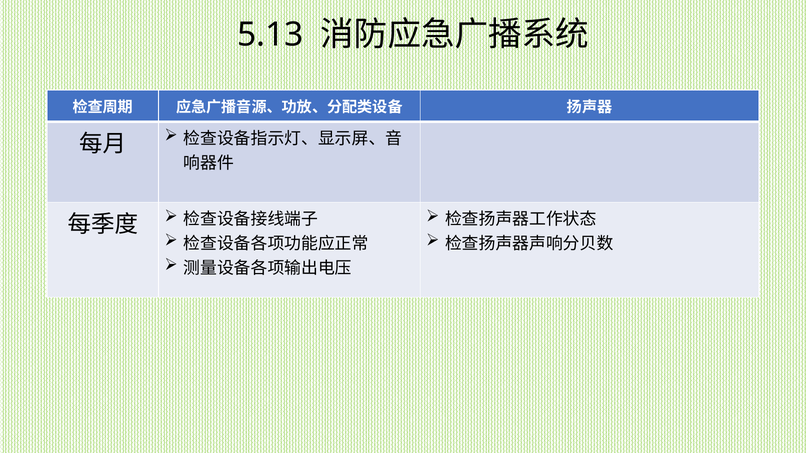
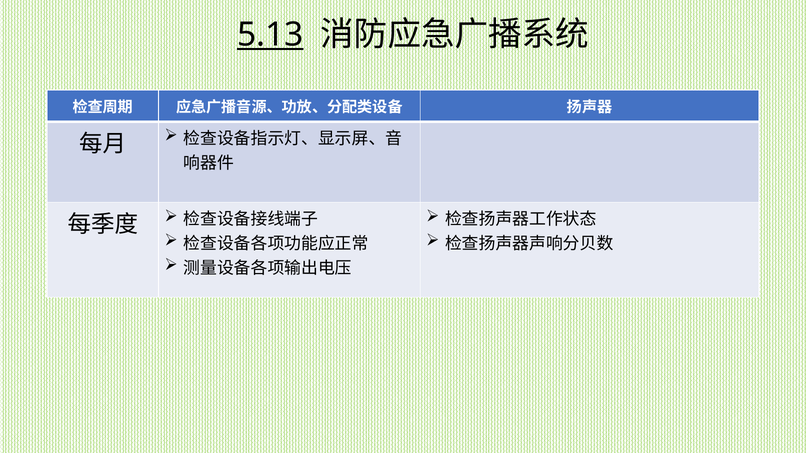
5.13 underline: none -> present (270, 35)
